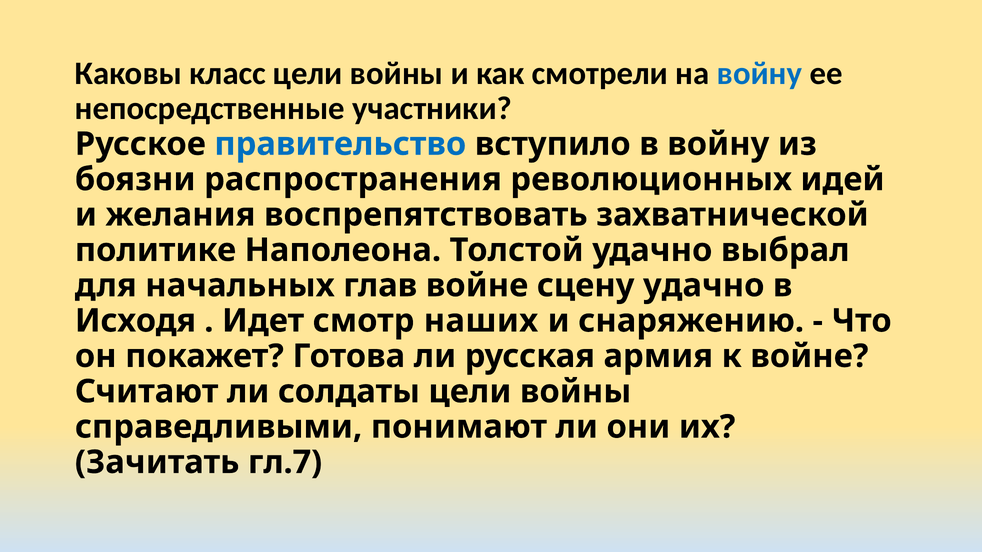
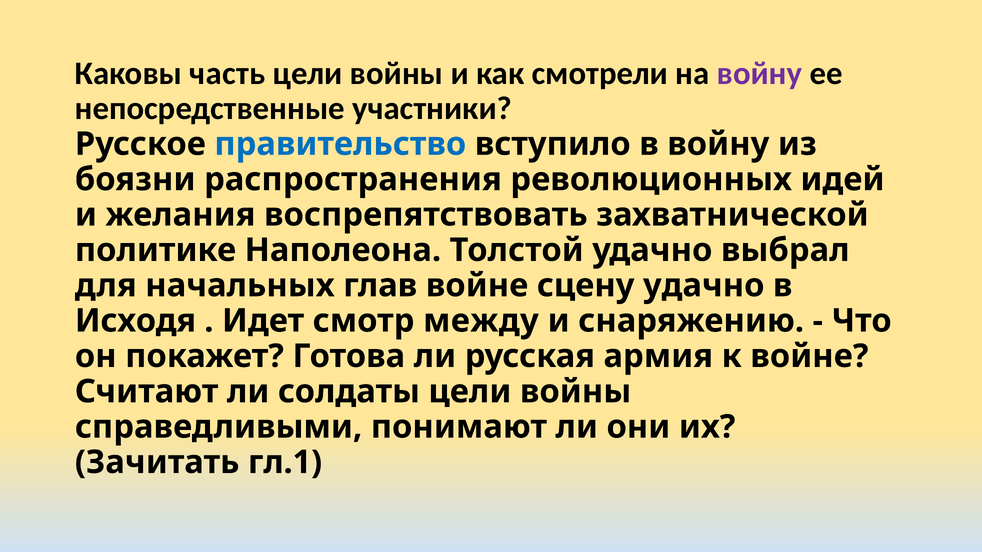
класс: класс -> часть (227, 73)
войну colour: blue -> purple (760, 73)
наших: наших -> между (481, 321)
гл.7: гл.7 -> гл.1 (285, 463)
